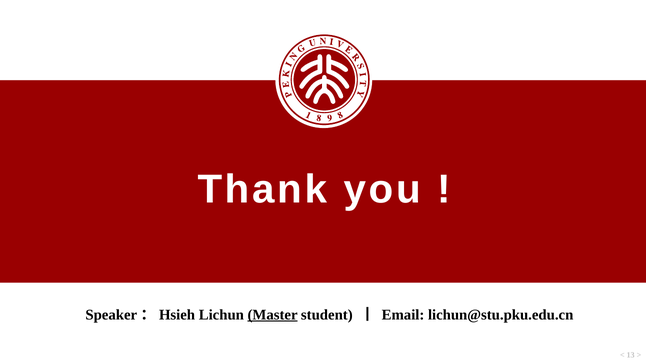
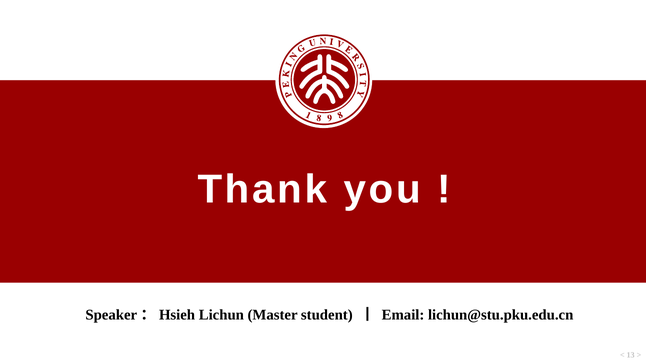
Master underline: present -> none (273, 315)
